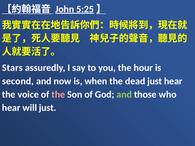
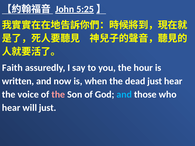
Stars: Stars -> Faith (12, 68)
second: second -> written (18, 81)
and colour: light green -> light blue (124, 95)
